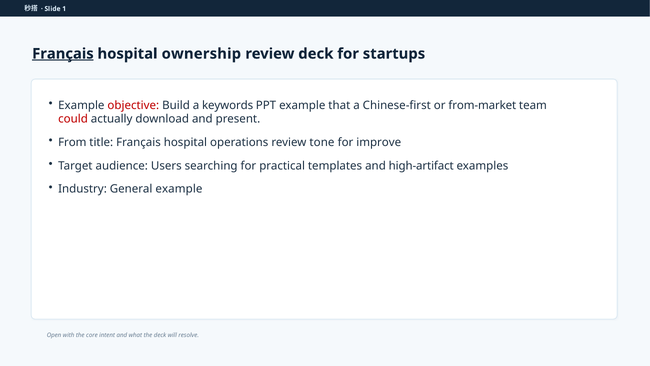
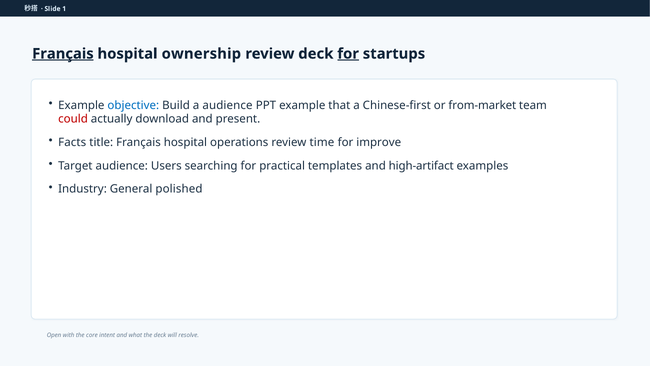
for underline: none -> present (348, 54)
objective colour: red -> blue (133, 105)
a keywords: keywords -> audience (228, 105)
From: From -> Facts (72, 142)
tone: tone -> time (322, 142)
General example: example -> polished (179, 189)
